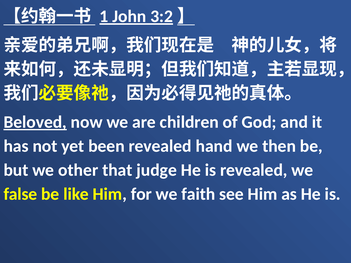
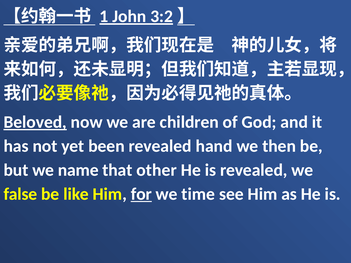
other: other -> name (78, 170)
judge: judge -> other (157, 170)
for underline: none -> present (141, 194)
faith: faith -> time (198, 194)
